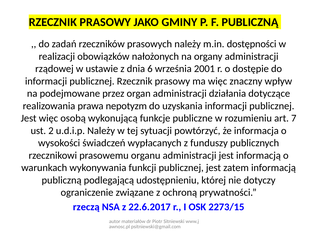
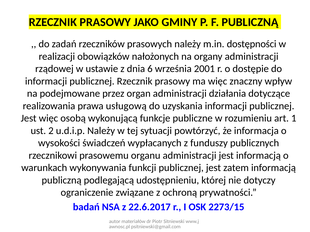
nepotyzm: nepotyzm -> usługową (126, 106)
7: 7 -> 1 (294, 119)
rzeczą: rzeczą -> badań (86, 207)
